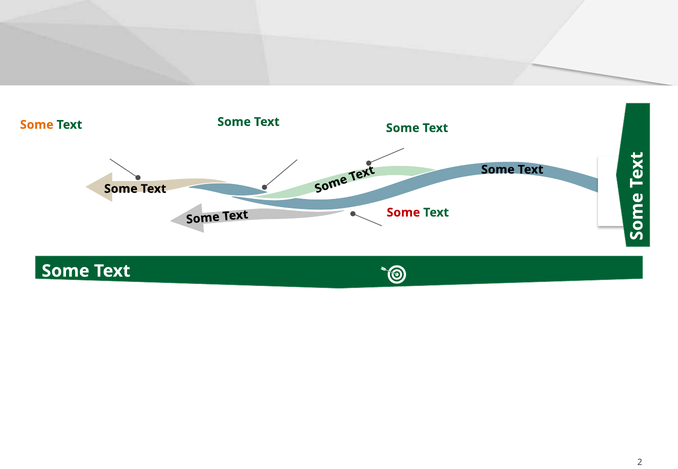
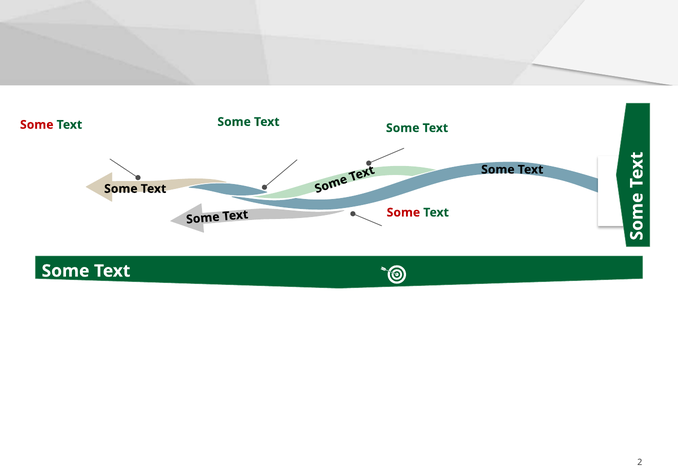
Some colour: orange -> red (37, 125)
